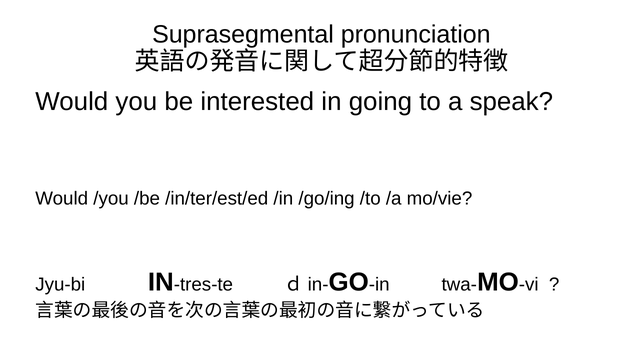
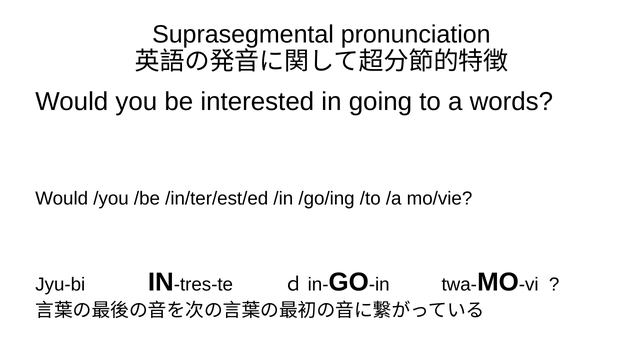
speak: speak -> words (511, 101)
